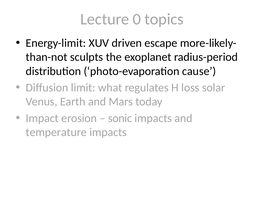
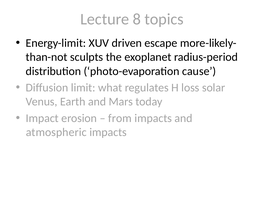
0: 0 -> 8 (137, 19)
sonic: sonic -> from (120, 118)
temperature: temperature -> atmospheric (56, 132)
